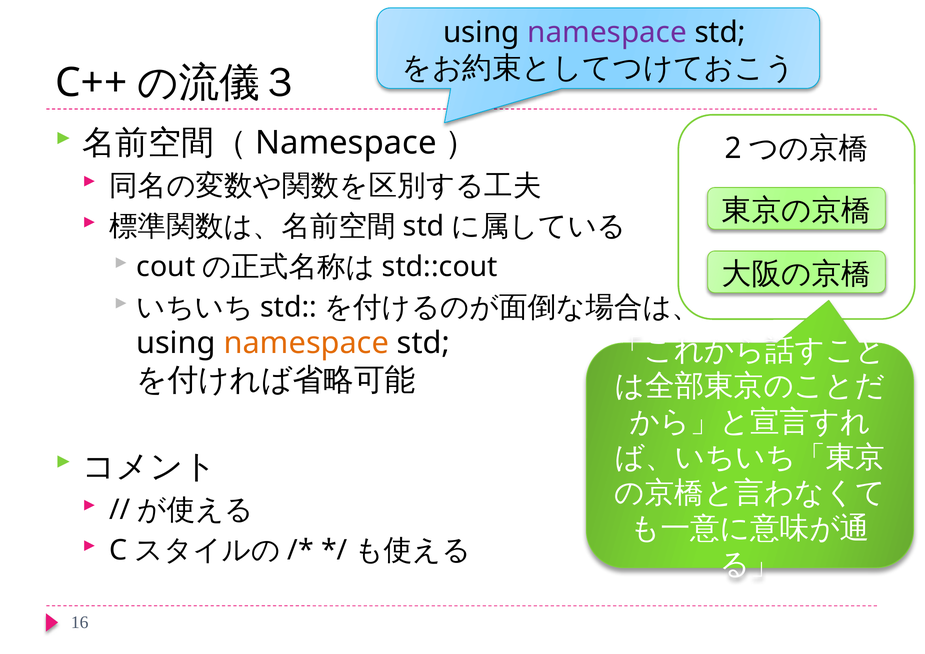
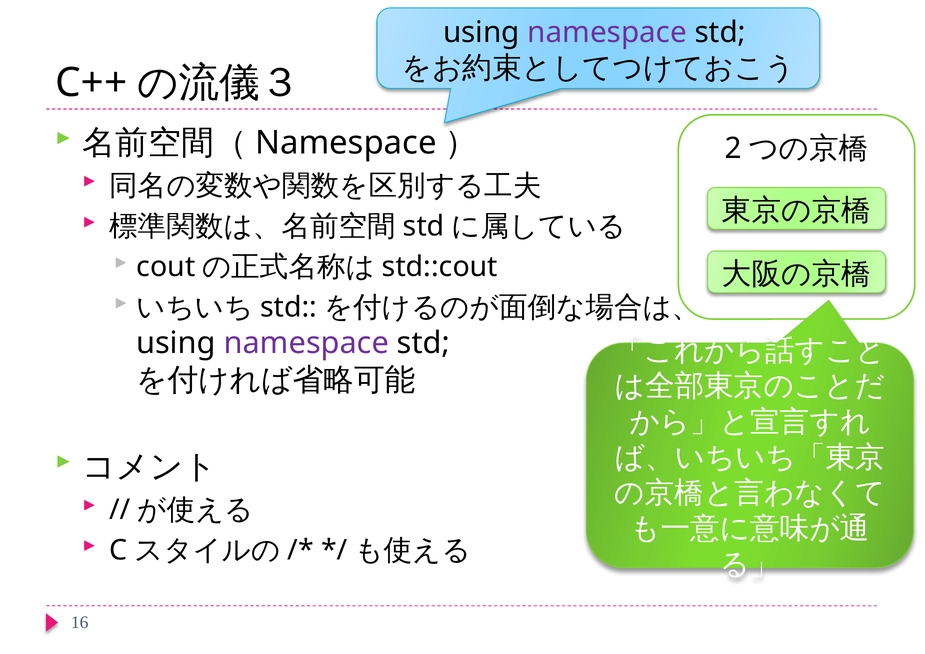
namespace colour: orange -> purple (306, 343)
